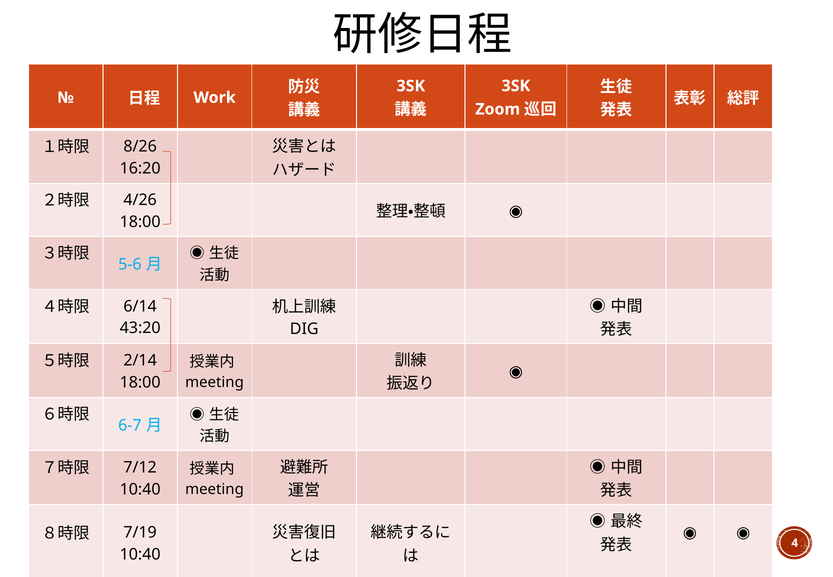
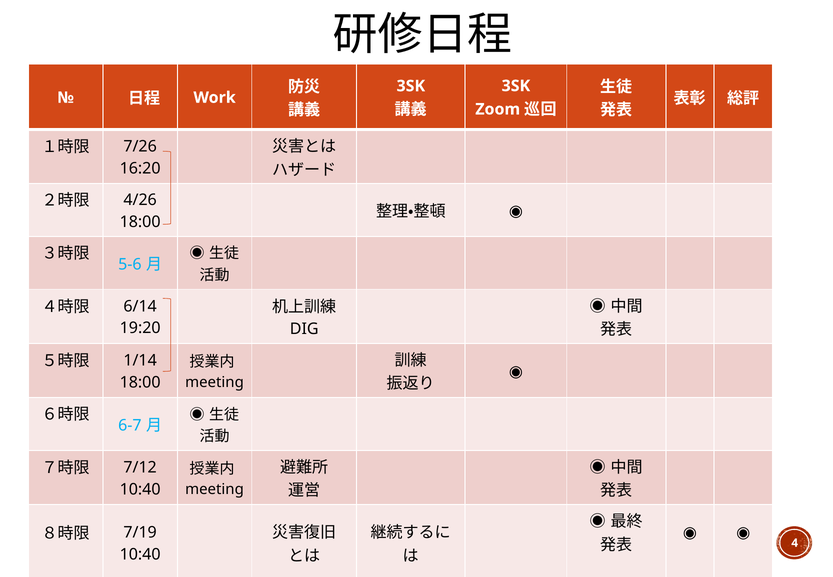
8/26: 8/26 -> 7/26 (140, 146)
43:20: 43:20 -> 19:20 (140, 328)
2/14: 2/14 -> 1/14 (140, 360)
